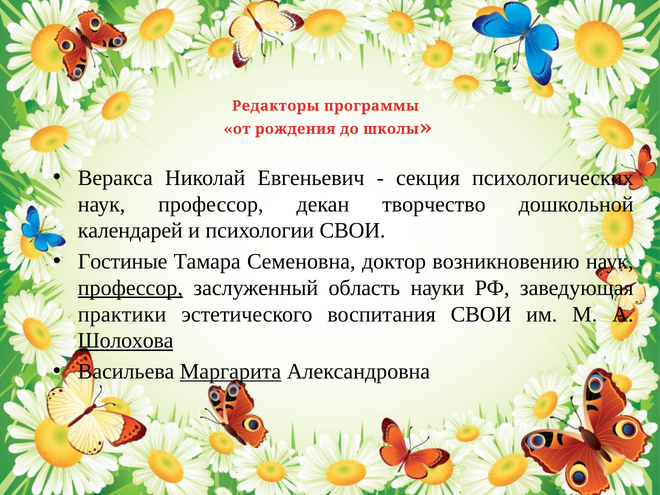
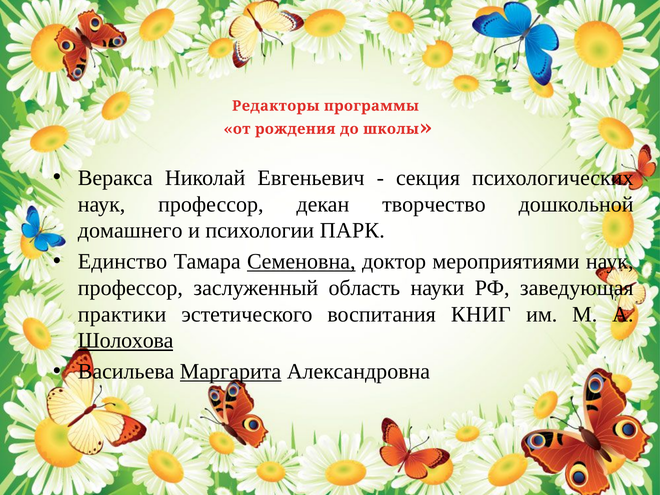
календарей: календарей -> домашнего (130, 231)
психологии СВОИ: СВОИ -> ПАРК (352, 231)
Гостиные: Гостиные -> Единство (122, 261)
Семеновна underline: none -> present (301, 261)
возникновению: возникновению -> мероприятиями (506, 261)
профессор underline: present -> none (130, 288)
воспитания СВОИ: СВОИ -> КНИГ (481, 314)
